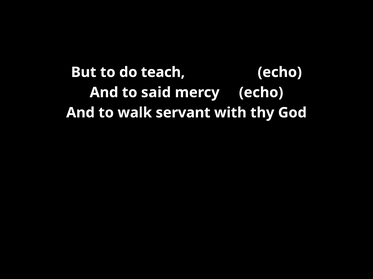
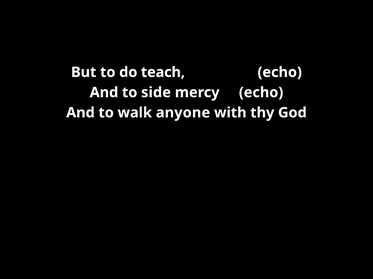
said: said -> side (156, 93)
servant: servant -> anyone (183, 113)
